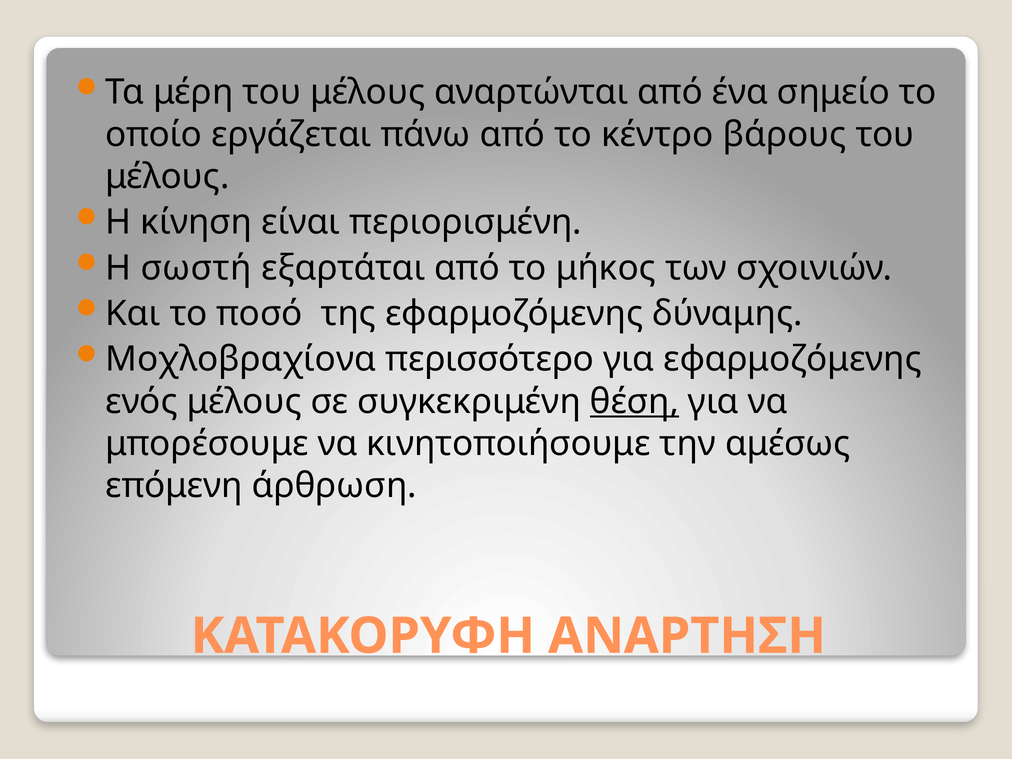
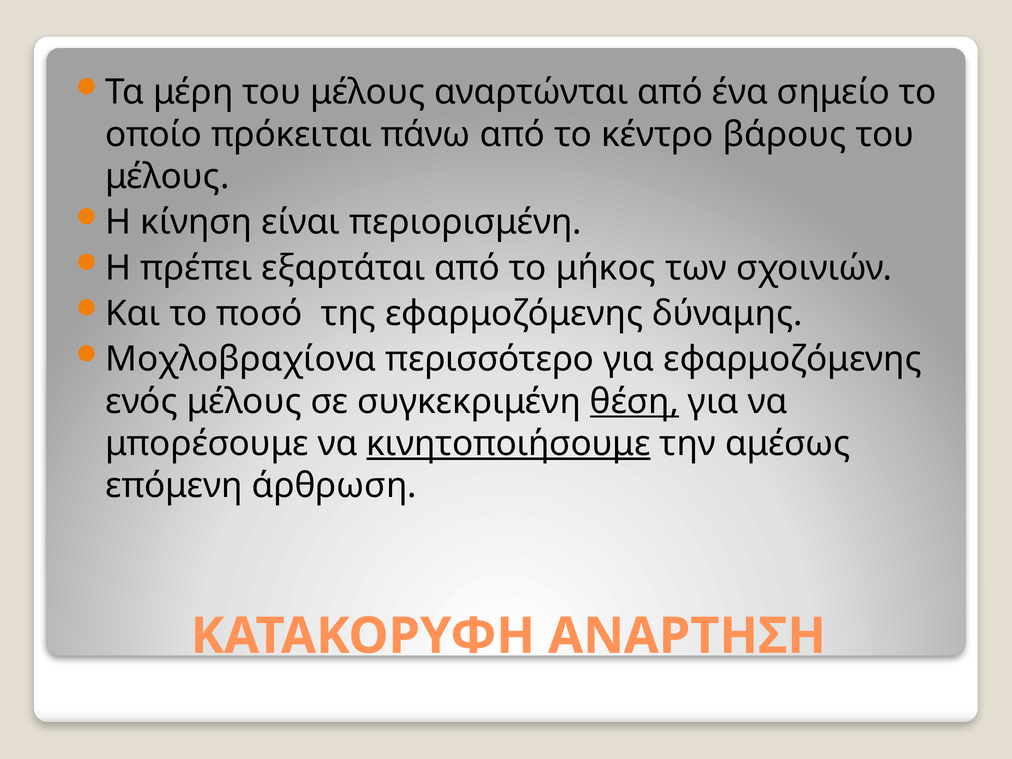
εργάζεται: εργάζεται -> πρόκειται (291, 135)
σωστή: σωστή -> πρέπει (196, 268)
κινητοποιήσουμε underline: none -> present (508, 444)
